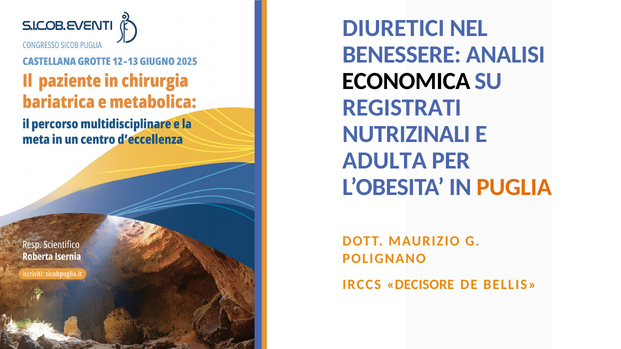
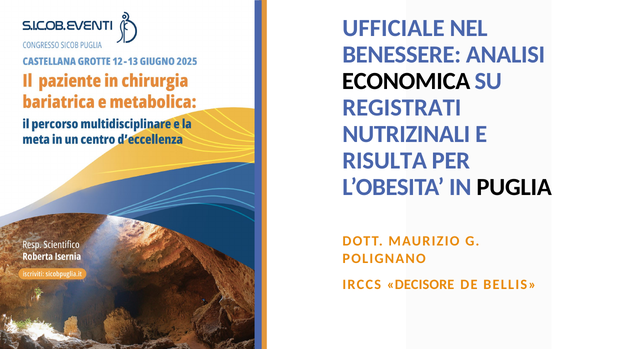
DIURETICI: DIURETICI -> UFFICIALE (393, 28)
ADULTA: ADULTA -> RISULTA (385, 161)
PUGLIA colour: orange -> black (514, 187)
